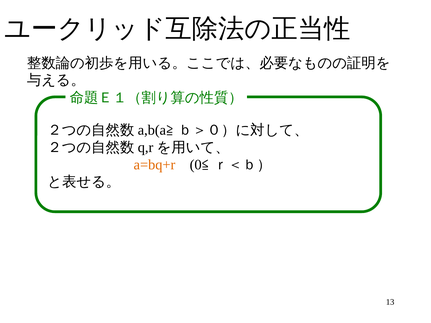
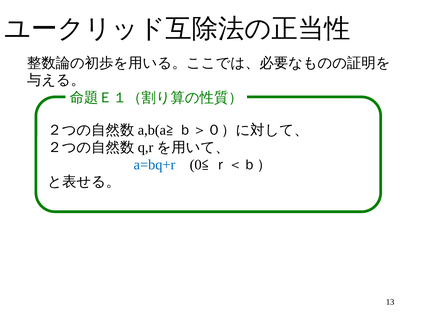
a=bq+r colour: orange -> blue (155, 165)
